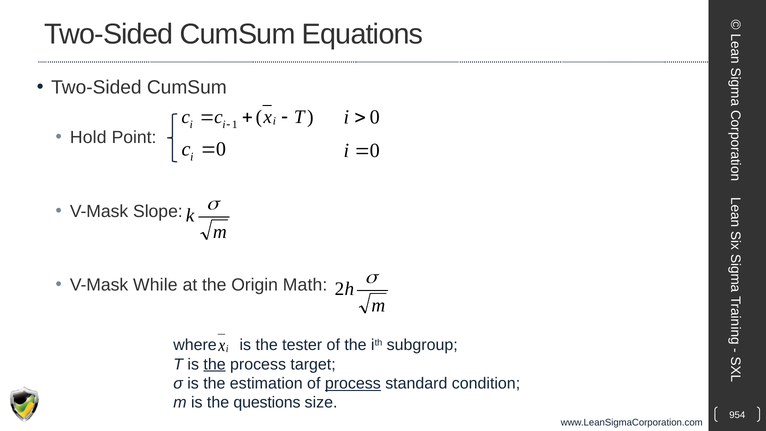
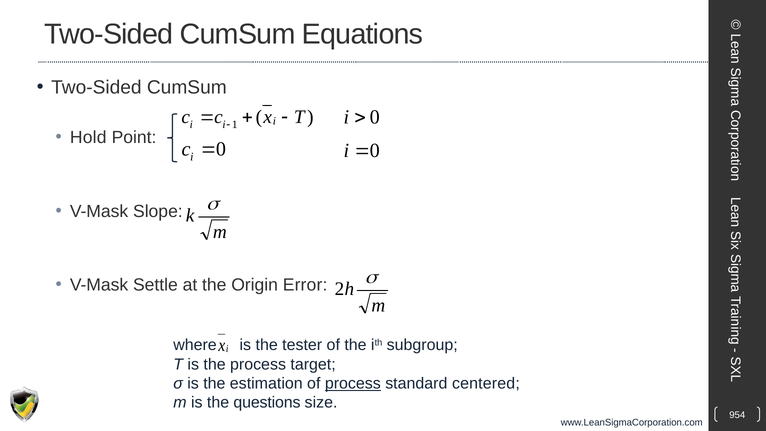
While: While -> Settle (155, 285)
Math: Math -> Error (305, 285)
the underline: present -> none (215, 364)
condition: condition -> centered (486, 383)
